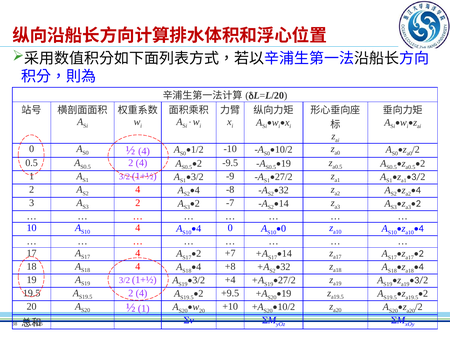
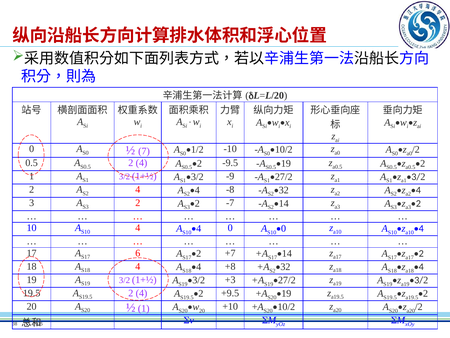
½ 4: 4 -> 7 (144, 151)
4: 4 -> 6 (138, 253)
+4: +4 -> +3 (230, 279)
